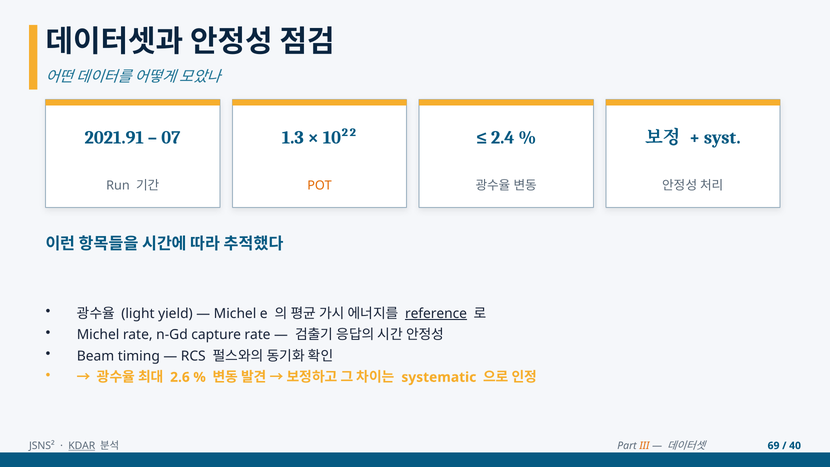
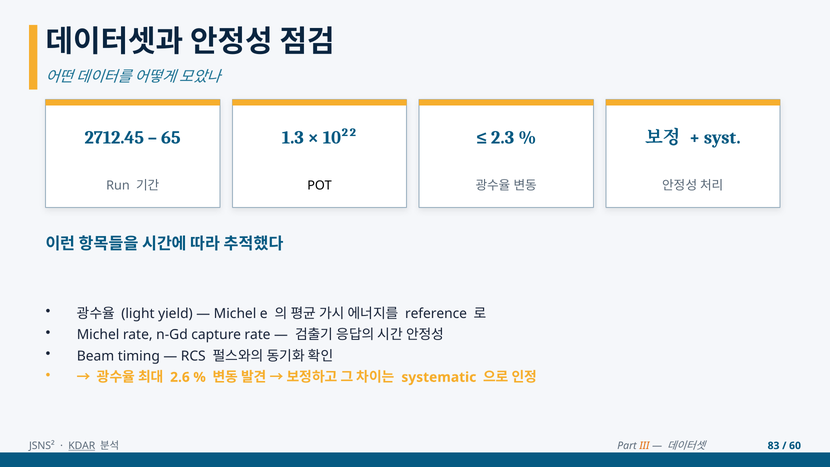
2021.91: 2021.91 -> 2712.45 (114, 138)
07: 07 -> 65 (171, 138)
2.4: 2.4 -> 2.3 (503, 138)
POT colour: orange -> black (320, 186)
reference underline: present -> none (436, 314)
69: 69 -> 83 (774, 446)
40: 40 -> 60 (795, 446)
